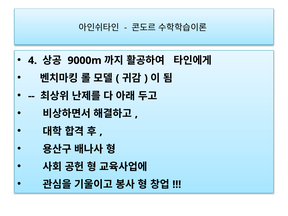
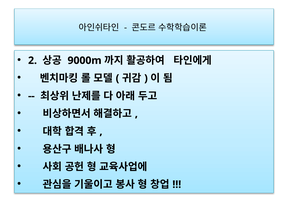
4: 4 -> 2 (33, 61)
